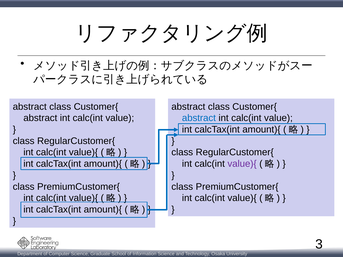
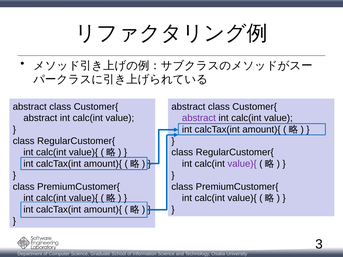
abstract colour: blue -> purple (199, 118)
